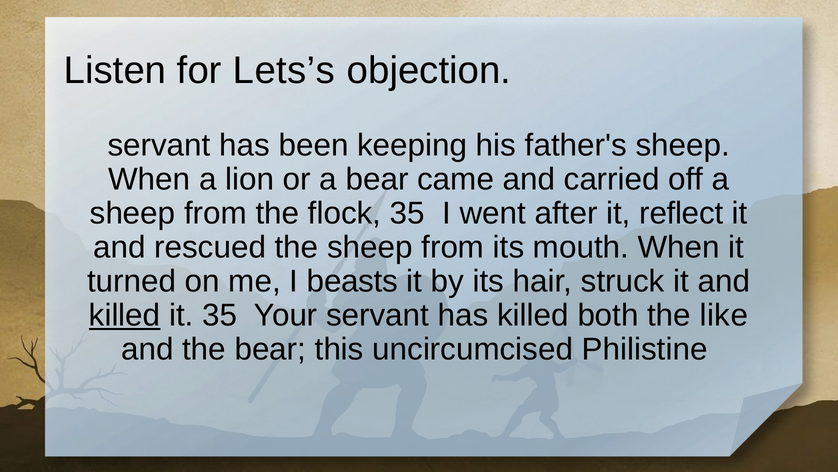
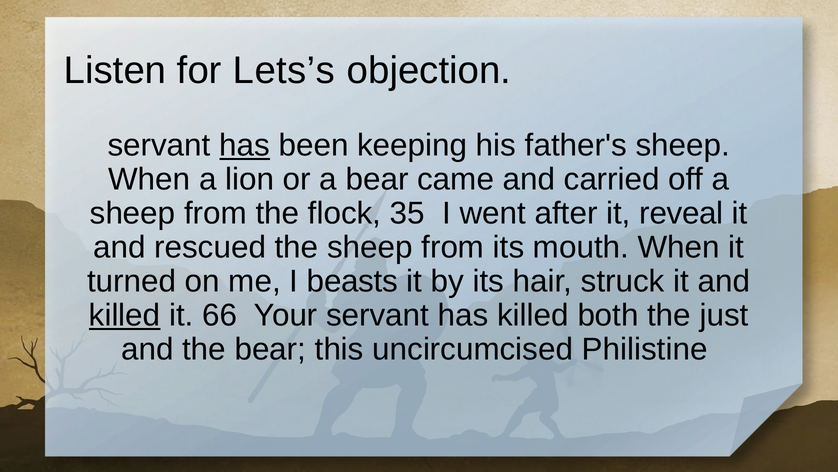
has underline: none -> present (245, 145)
reflect: reflect -> reveal (681, 213)
it 35: 35 -> 66 (220, 315)
like: like -> just (724, 315)
